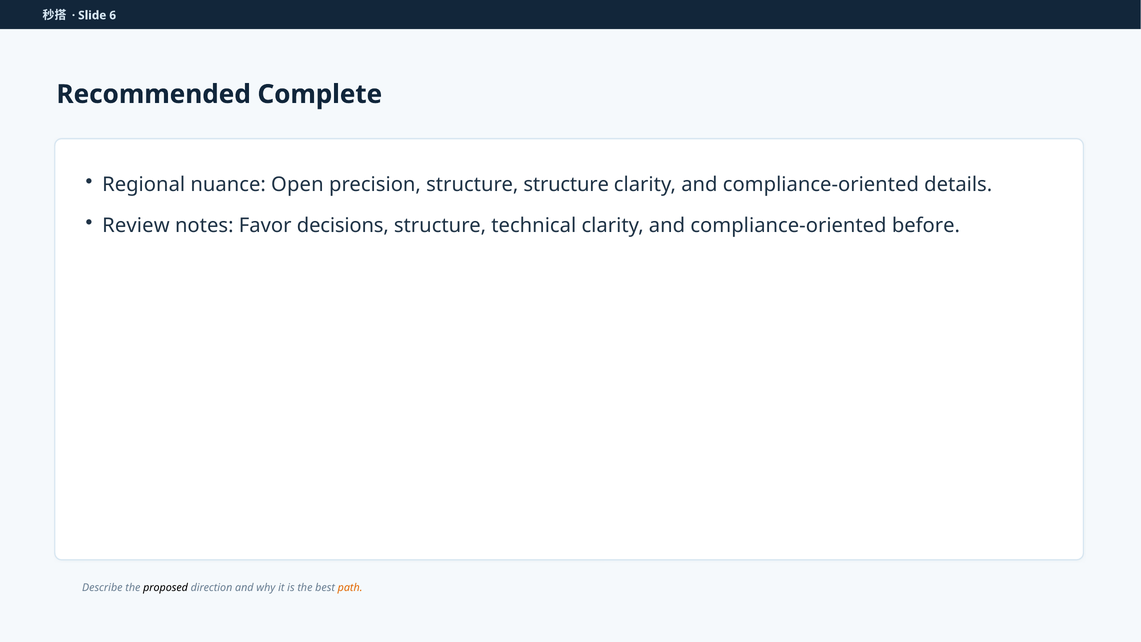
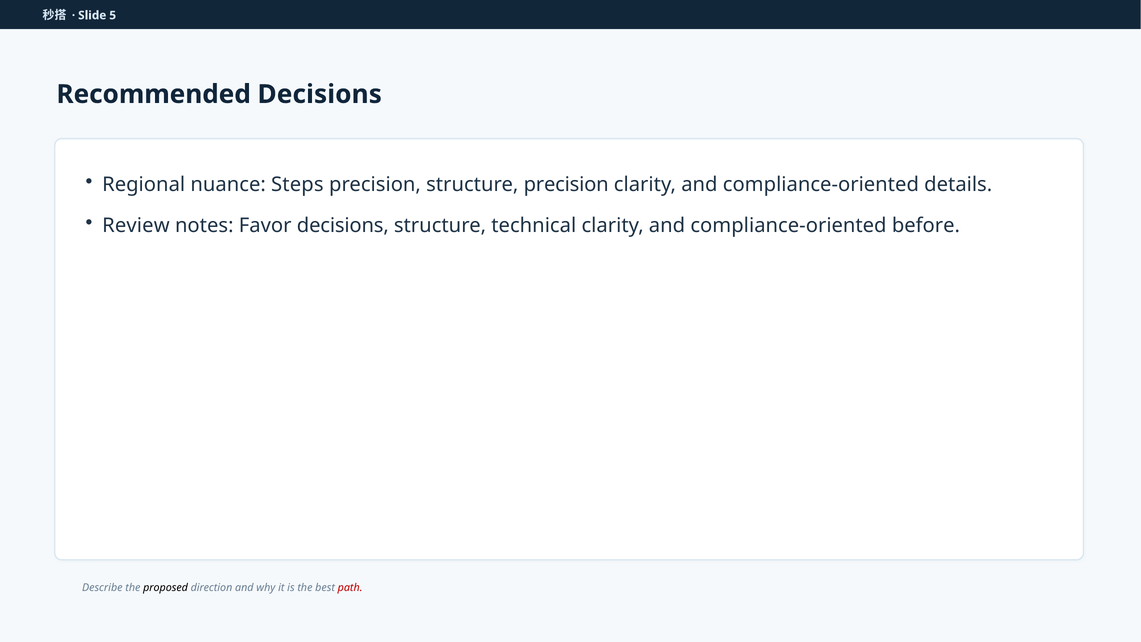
6: 6 -> 5 (113, 15)
Recommended Complete: Complete -> Decisions (320, 94)
Open: Open -> Steps (297, 185)
structure structure: structure -> precision (566, 185)
path colour: orange -> red (350, 588)
